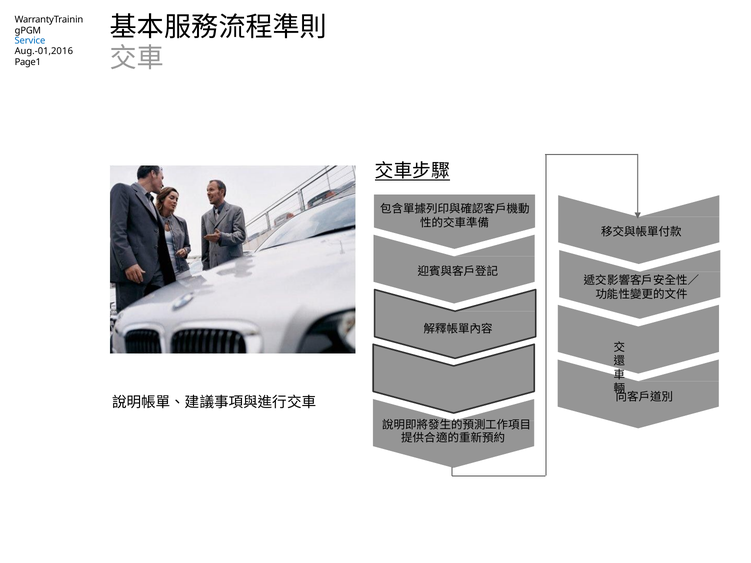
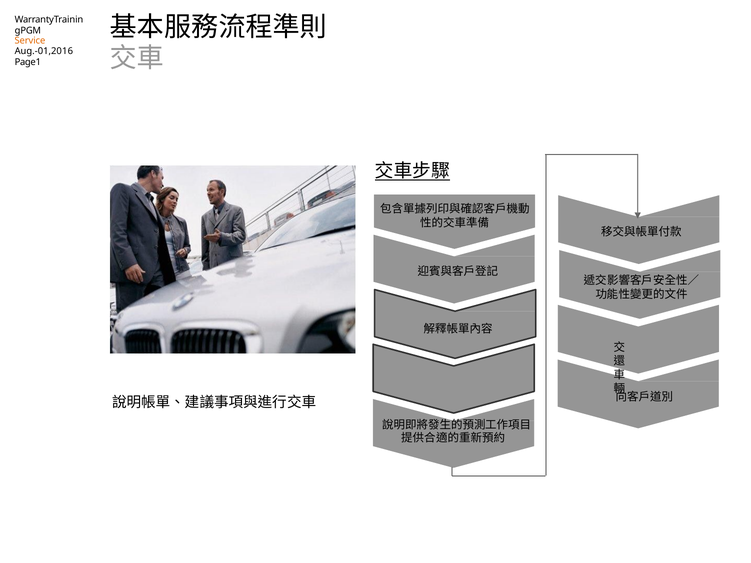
Service colour: blue -> orange (30, 41)
